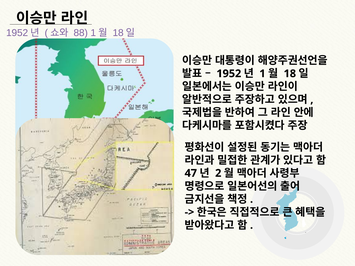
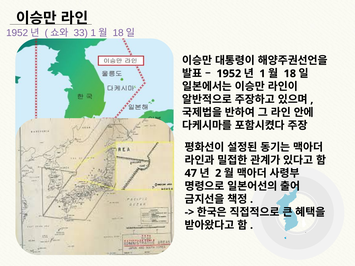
88: 88 -> 33 (81, 33)
